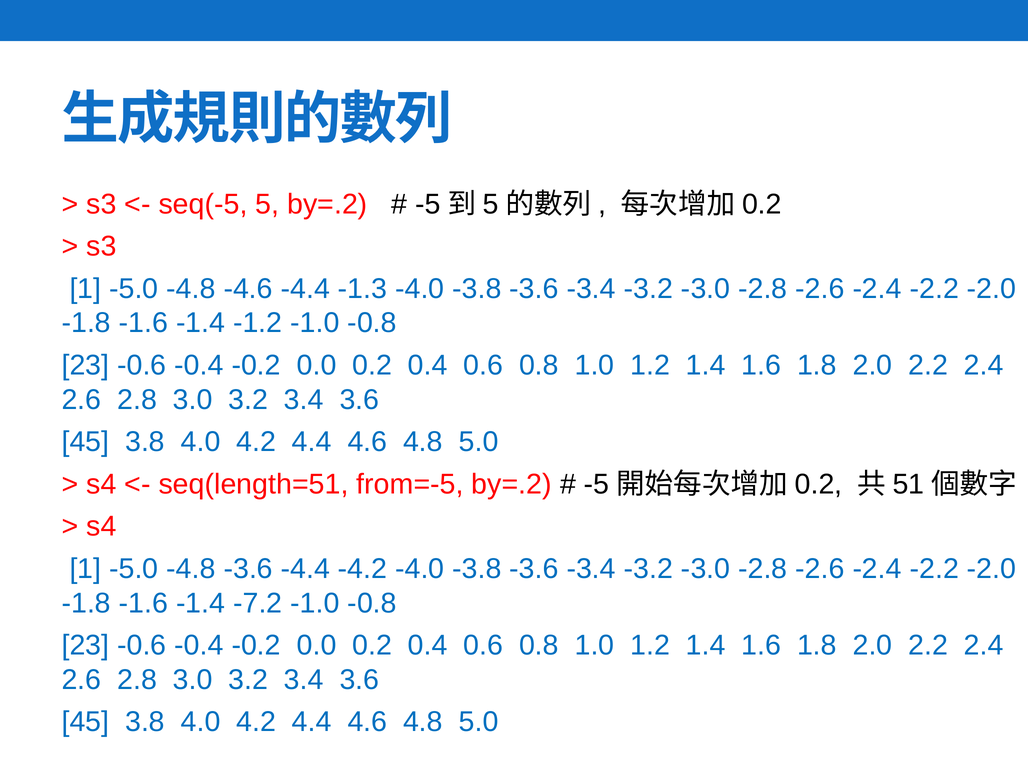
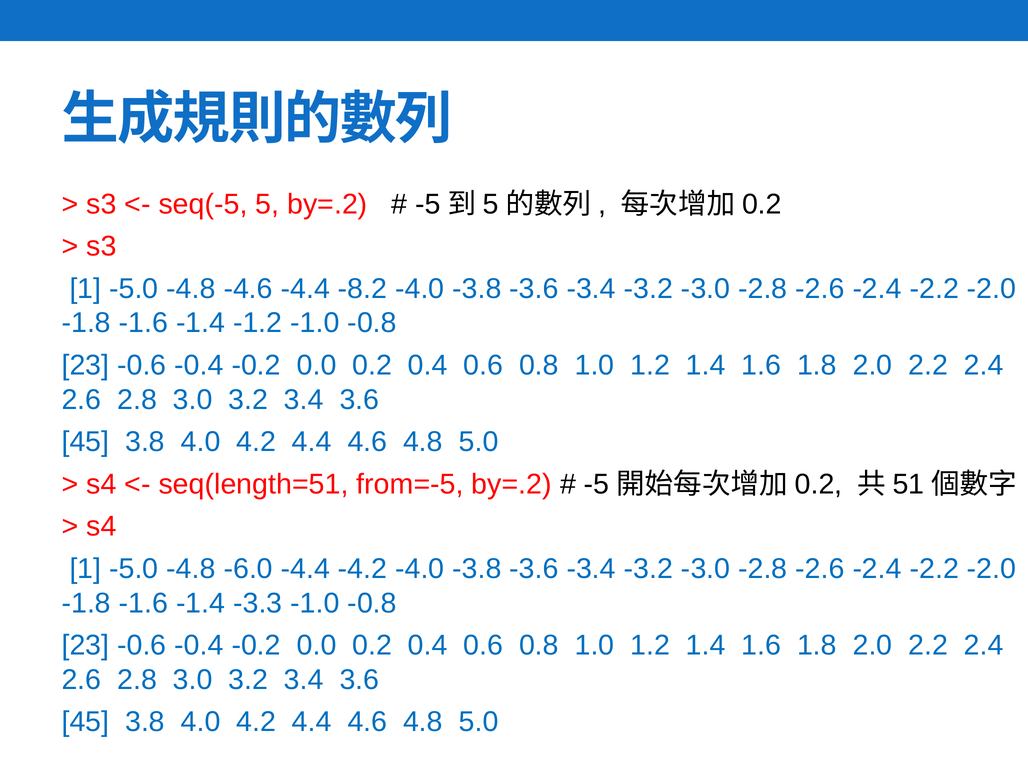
-1.3: -1.3 -> -8.2 (362, 289)
-4.8 -3.6: -3.6 -> -6.0 (248, 569)
-7.2: -7.2 -> -3.3 (258, 603)
